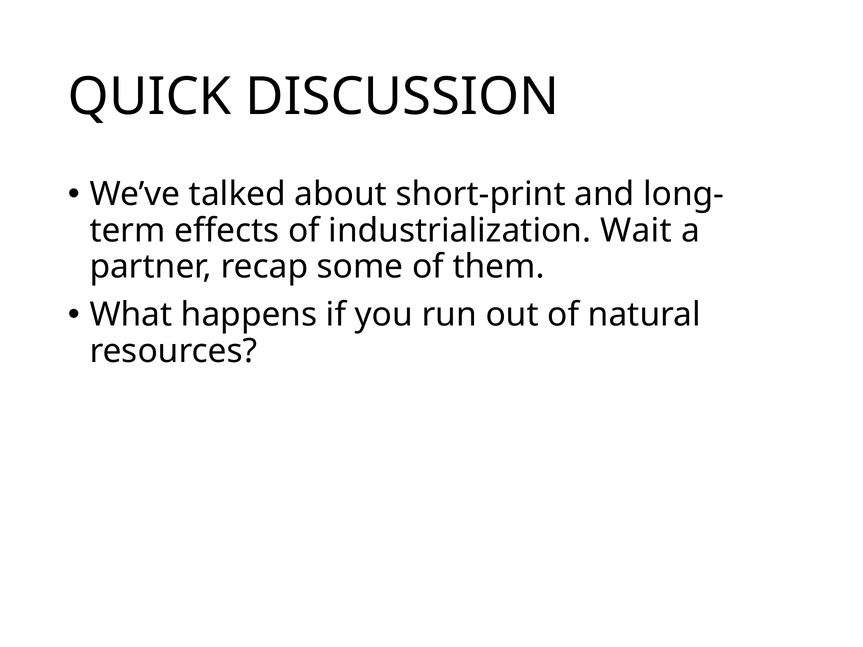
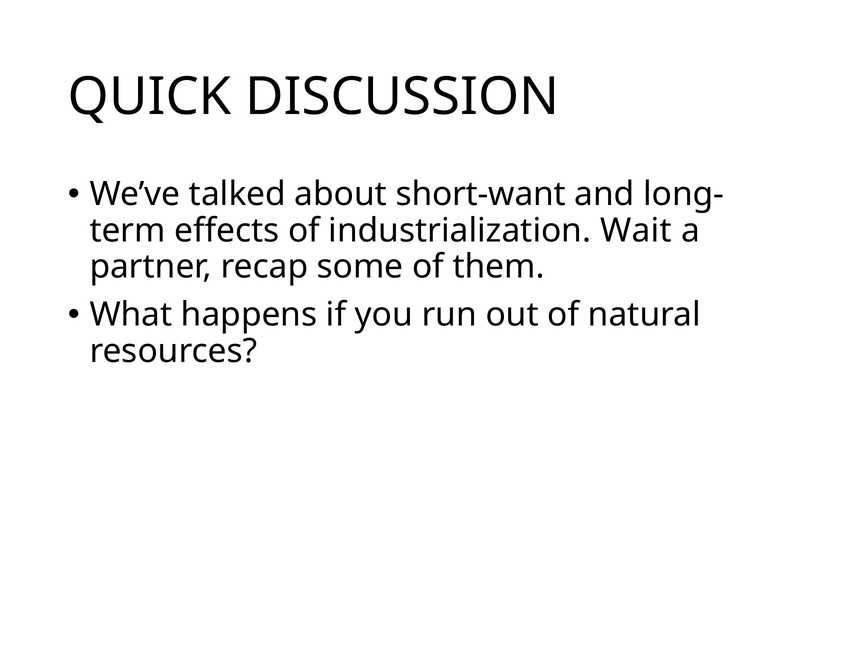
short-print: short-print -> short-want (481, 194)
